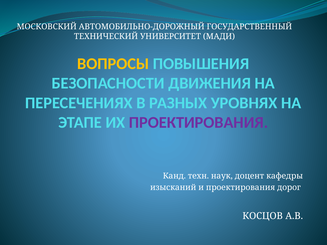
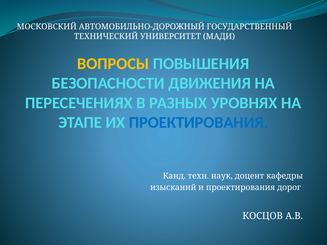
ПРОЕКТИРОВАНИЯ colour: purple -> blue (199, 123)
